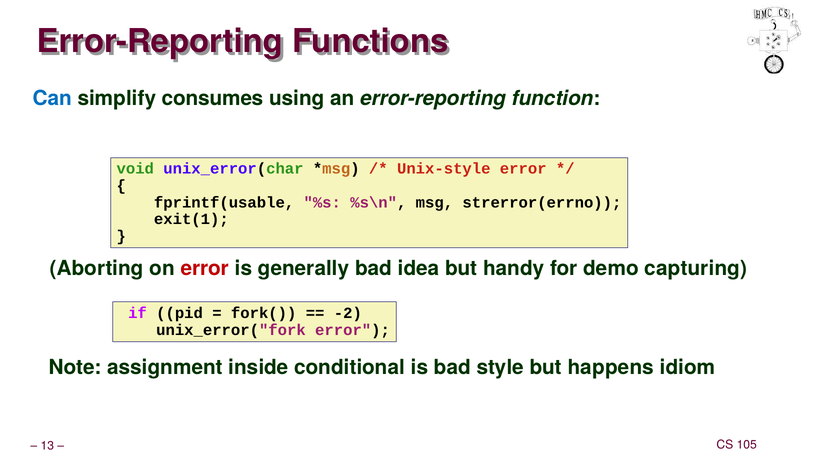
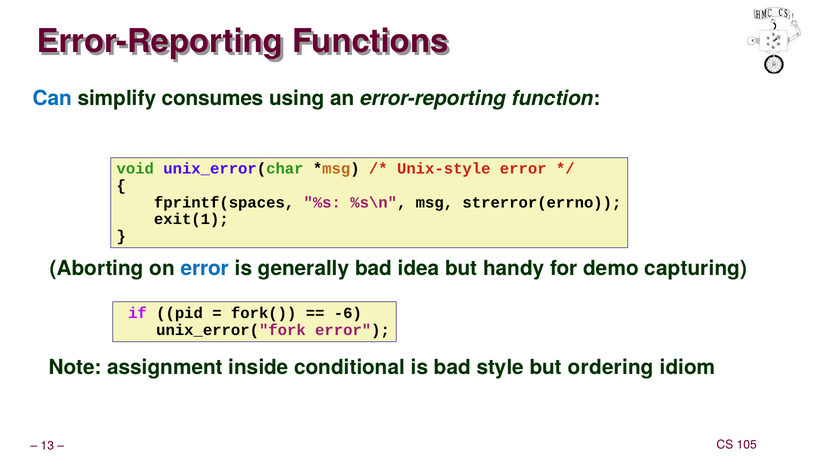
fprintf(usable: fprintf(usable -> fprintf(spaces (224, 203)
error colour: red -> blue (205, 269)
-2: -2 -> -6 (348, 313)
happens: happens -> ordering (611, 368)
